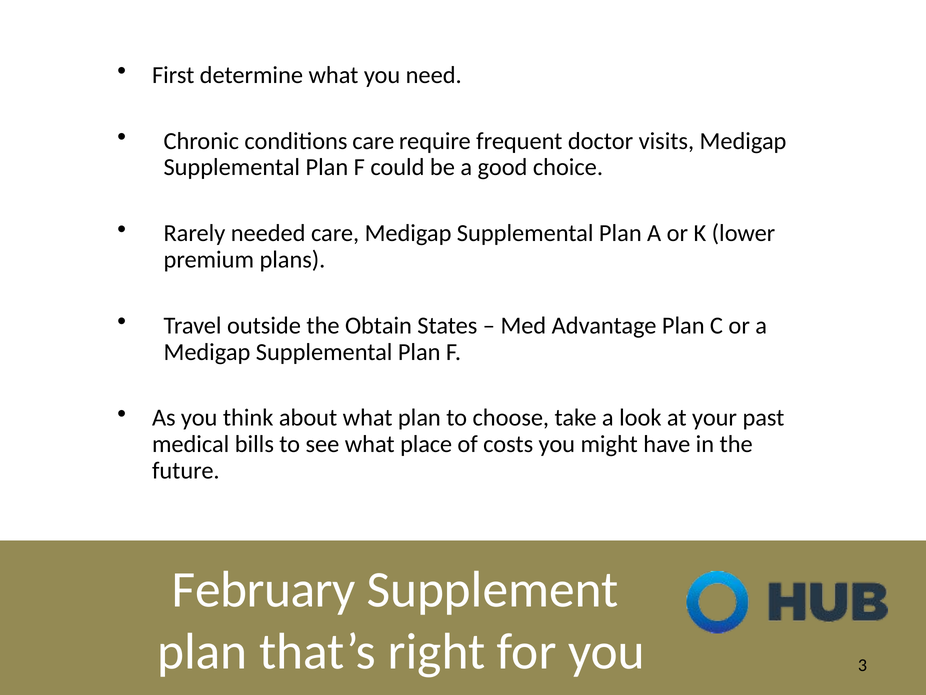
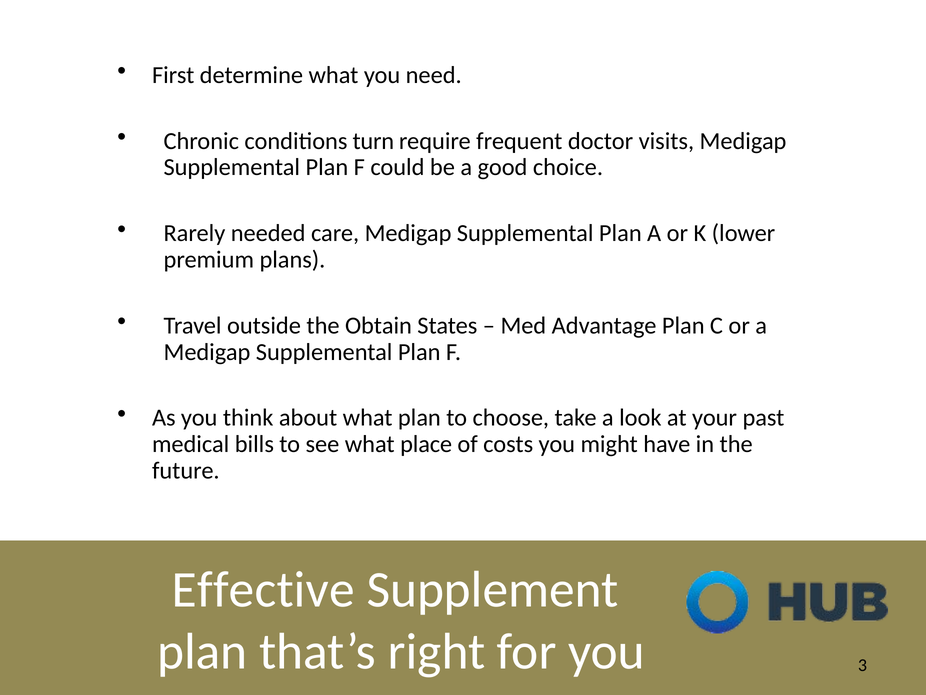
conditions care: care -> turn (373, 141)
February: February -> Effective (263, 589)
